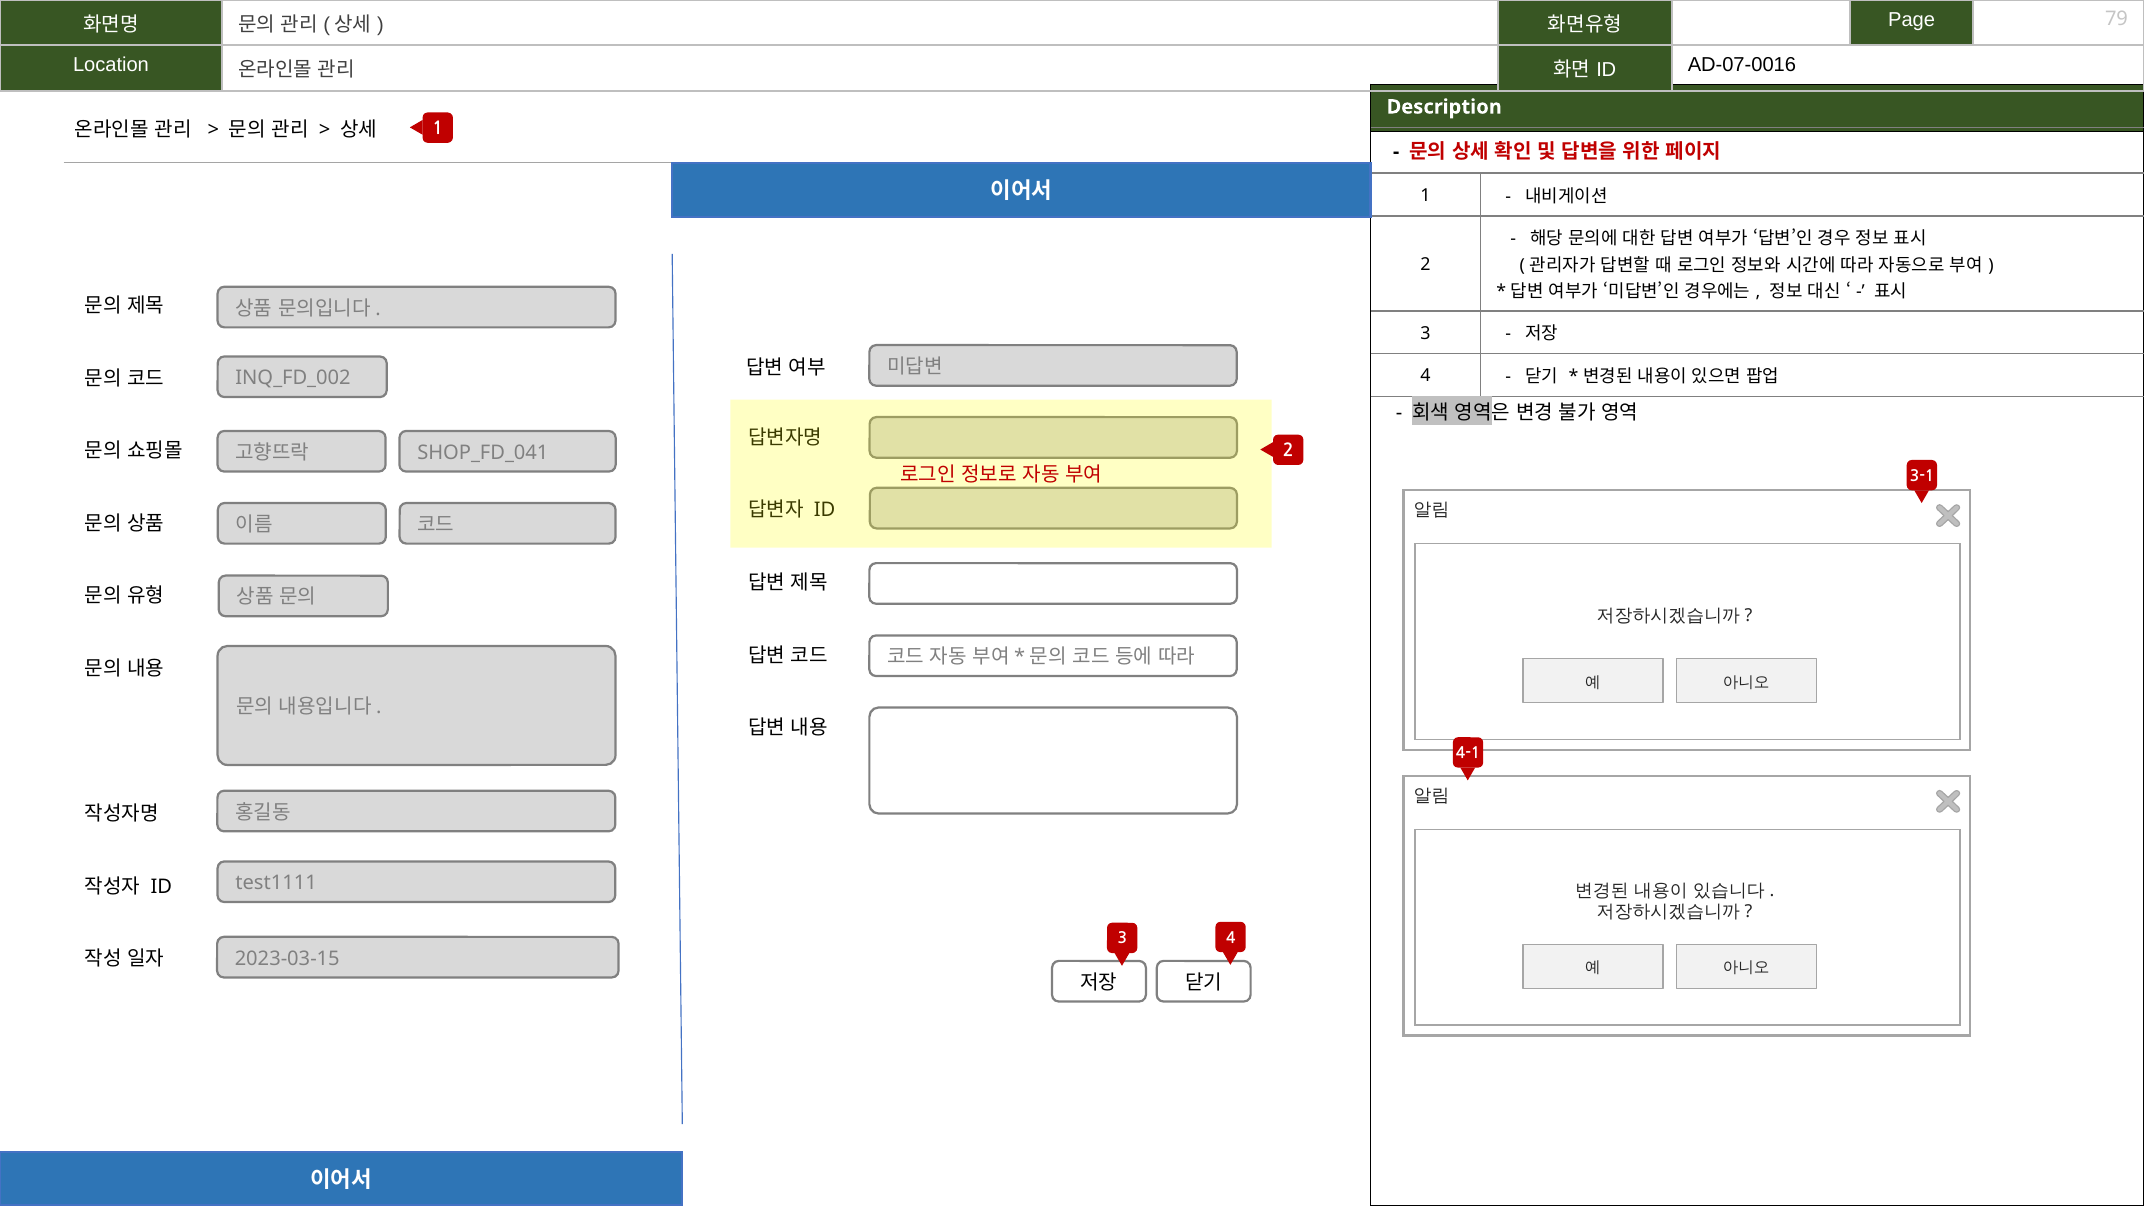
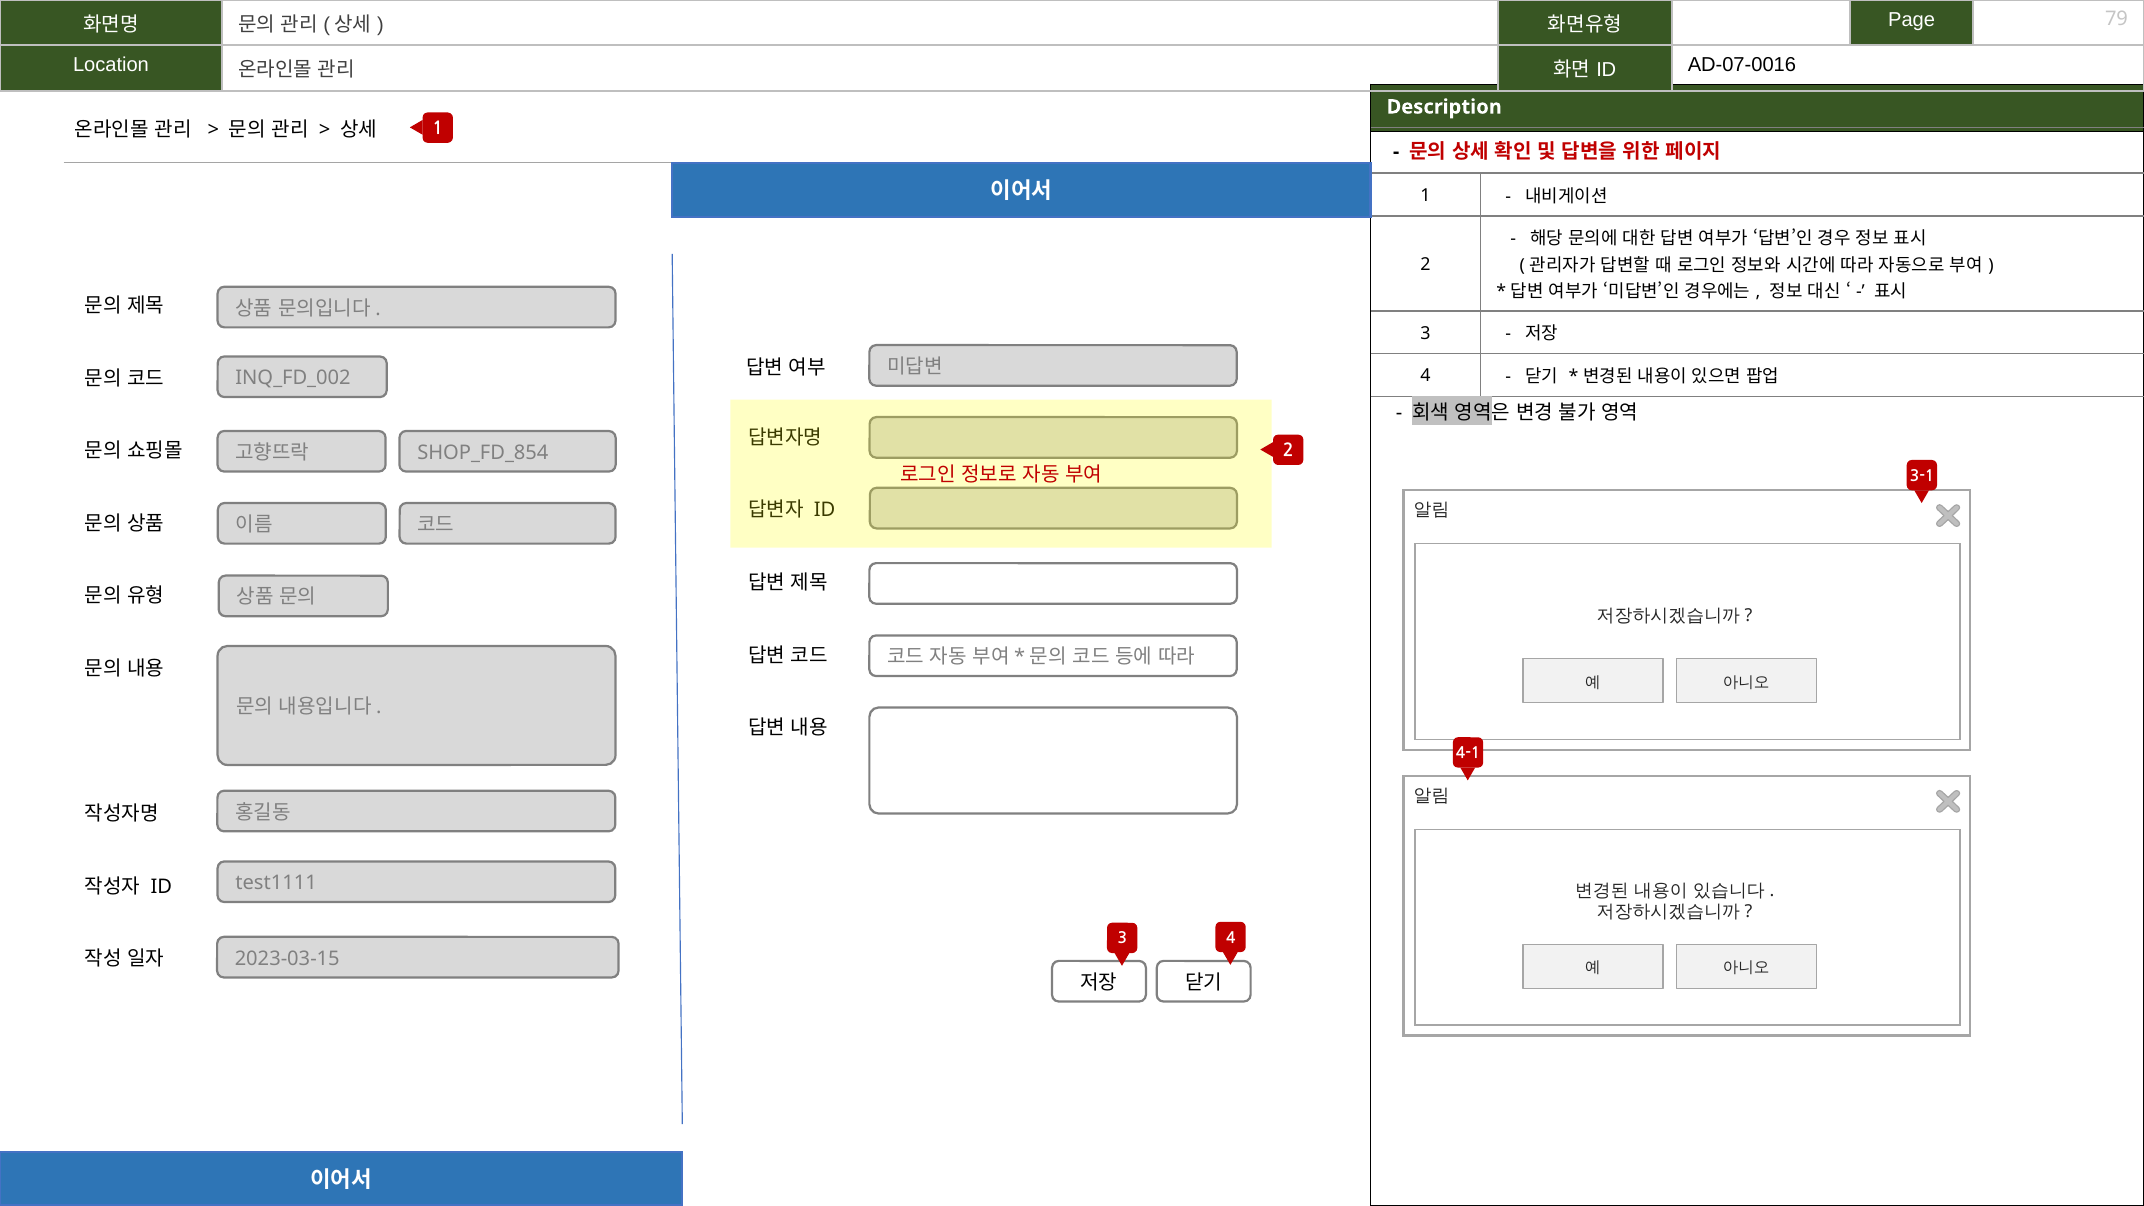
SHOP_FD_041: SHOP_FD_041 -> SHOP_FD_854 (483, 453)
